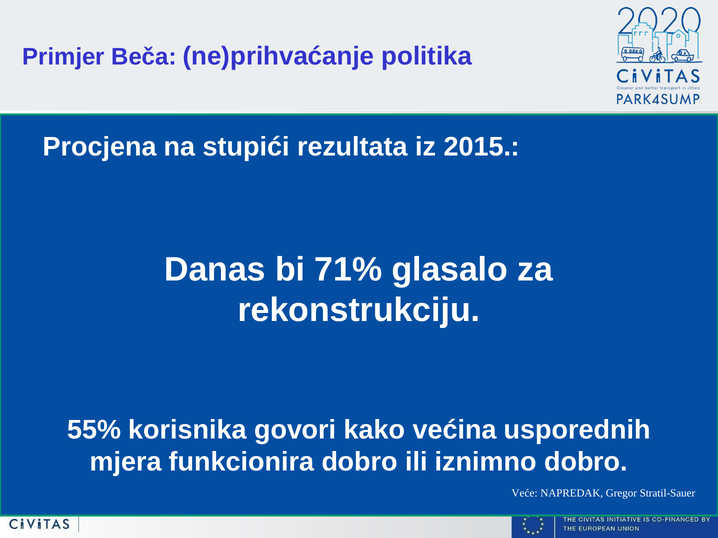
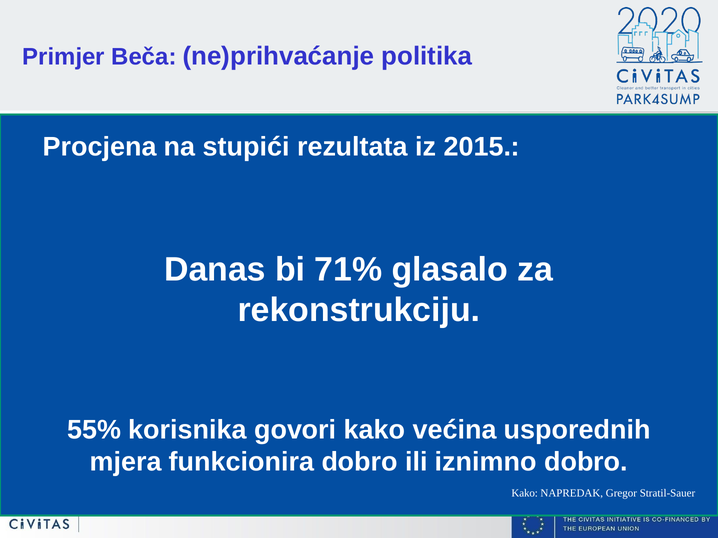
Veće: Veće -> Kako (525, 493)
